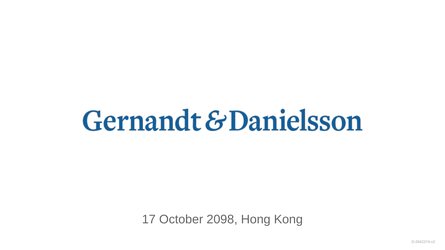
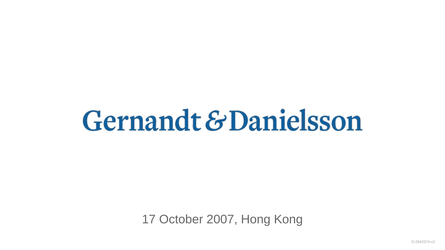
2098: 2098 -> 2007 (222, 220)
